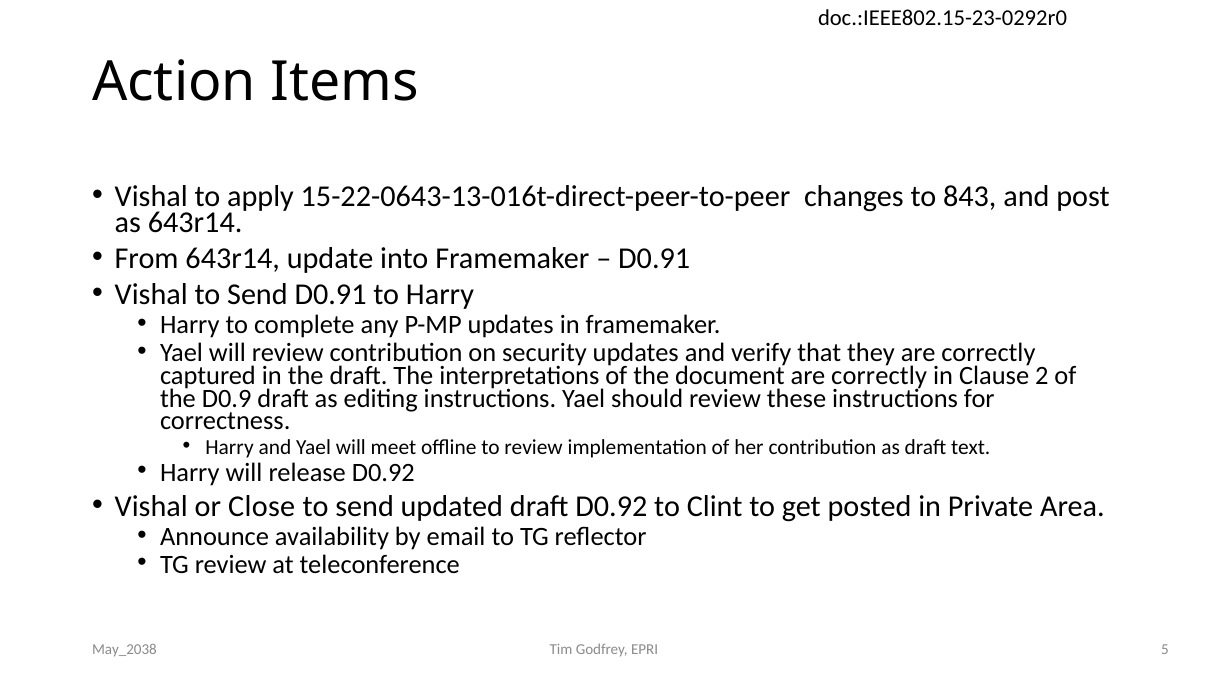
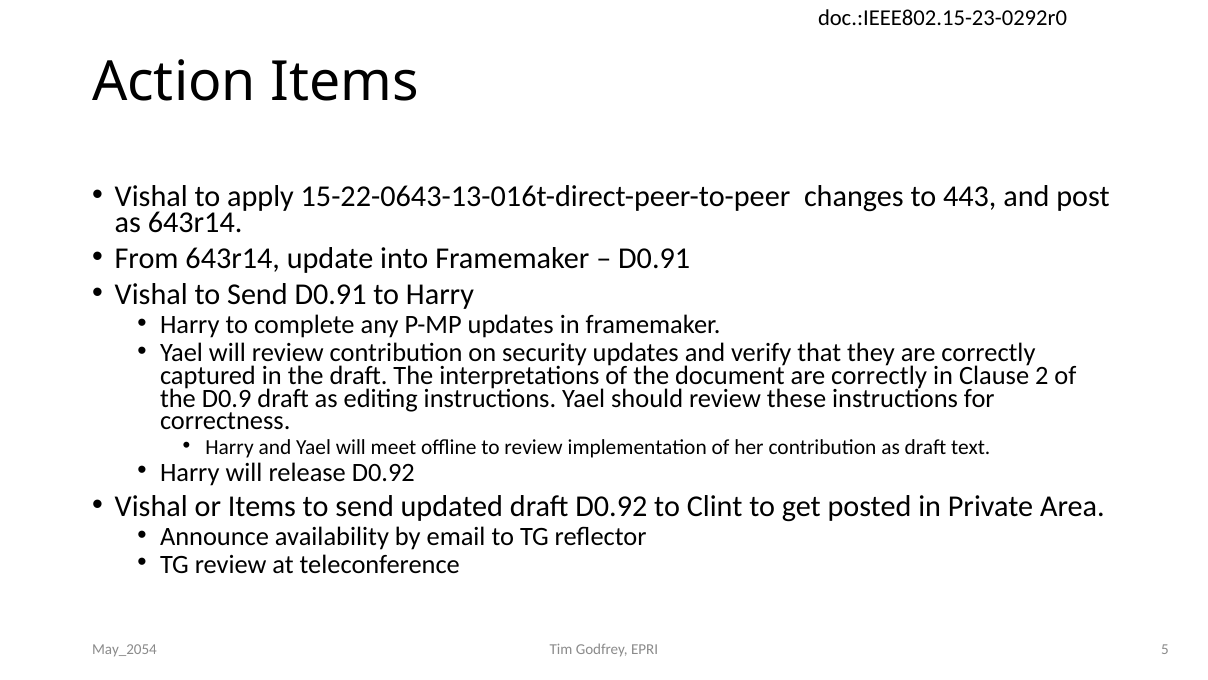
843: 843 -> 443 (970, 196)
or Close: Close -> Items (262, 506)
May_2038: May_2038 -> May_2054 (124, 649)
